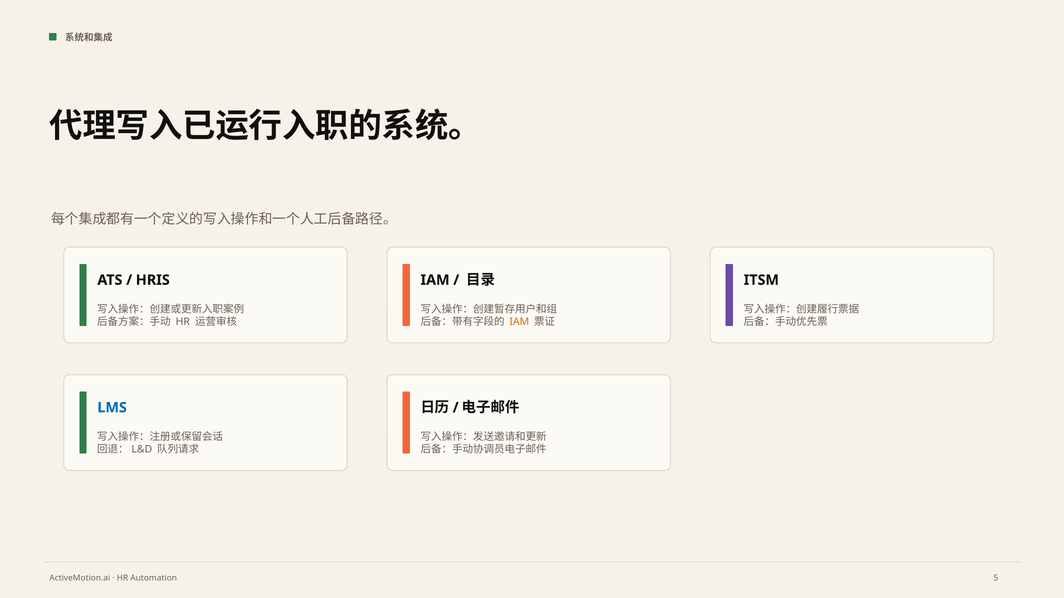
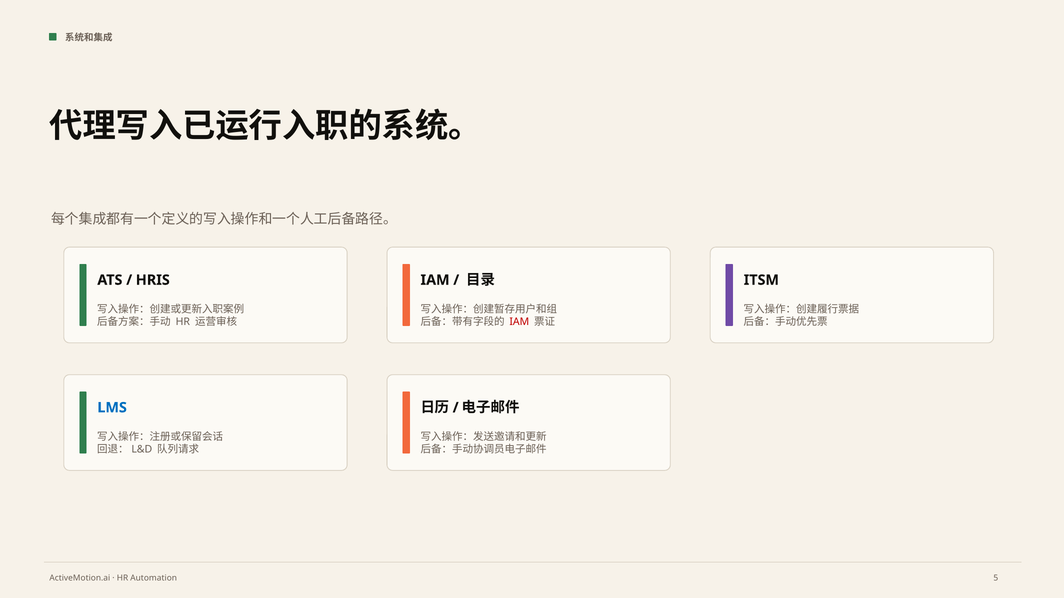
IAM colour: orange -> red (519, 322)
